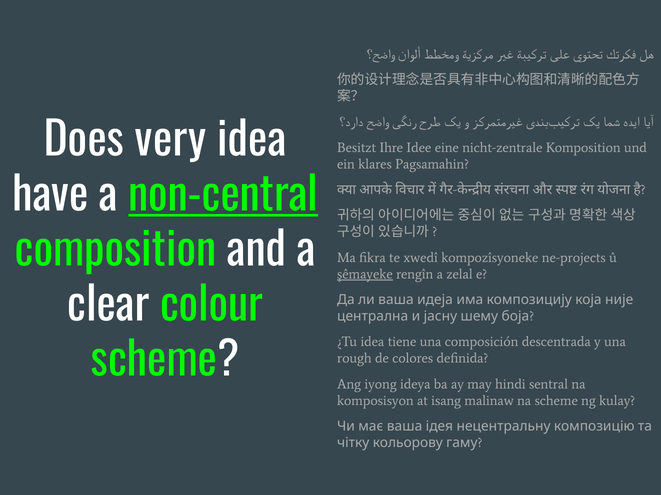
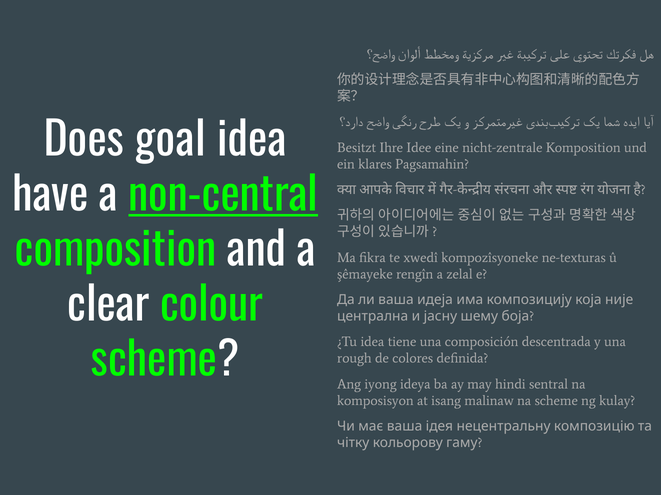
very: very -> goal (170, 141)
ne-projects: ne-projects -> ne-texturas (574, 258)
şêmayeke underline: present -> none (365, 275)
